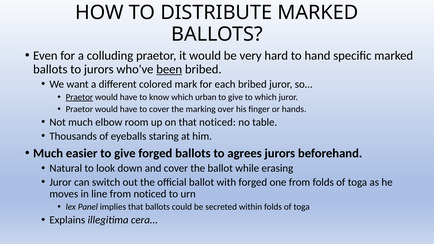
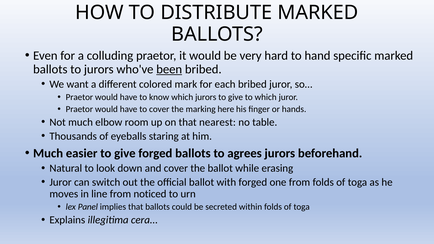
Praetor underline: present -> none (79, 97)
which urban: urban -> jurors (206, 97)
over: over -> here (226, 109)
that noticed: noticed -> nearest (217, 122)
